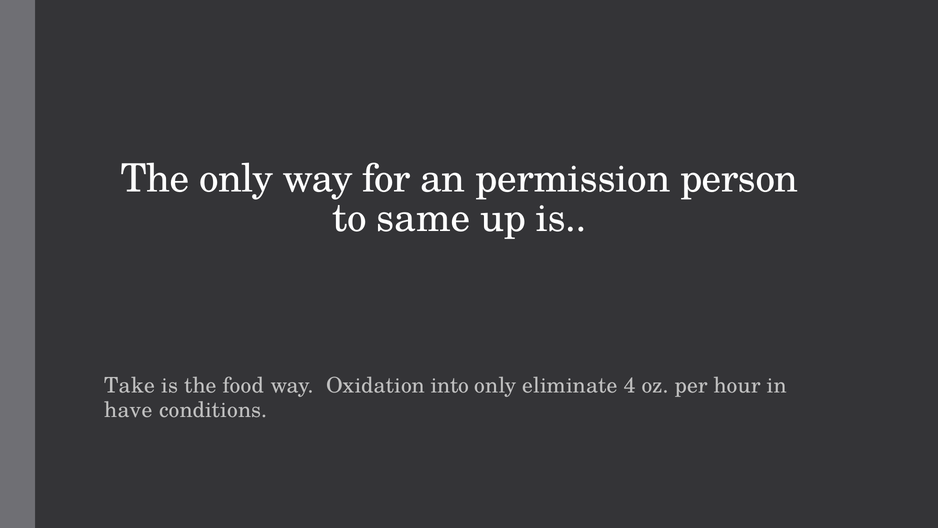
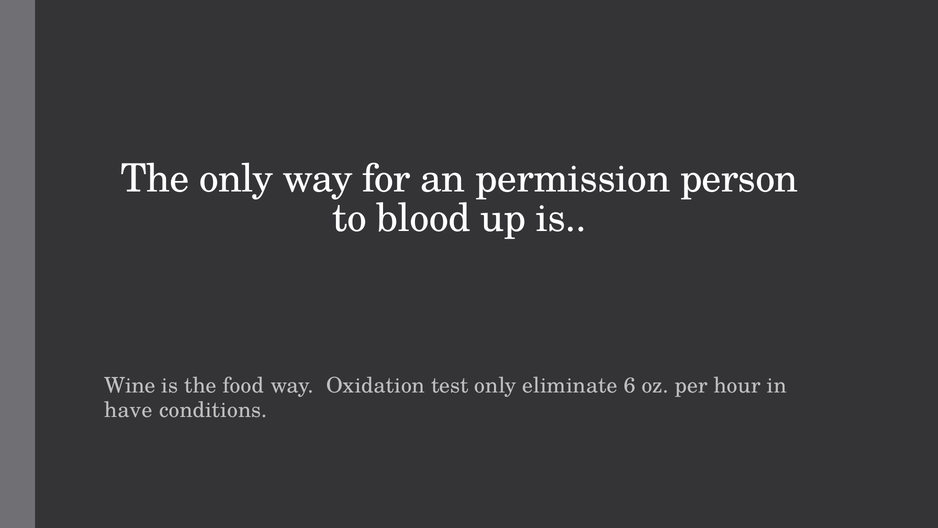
same: same -> blood (424, 218)
Take: Take -> Wine (130, 385)
into: into -> test (450, 385)
4: 4 -> 6 (630, 385)
